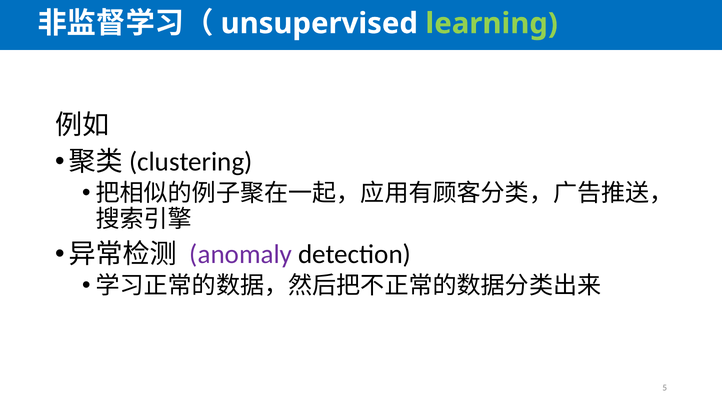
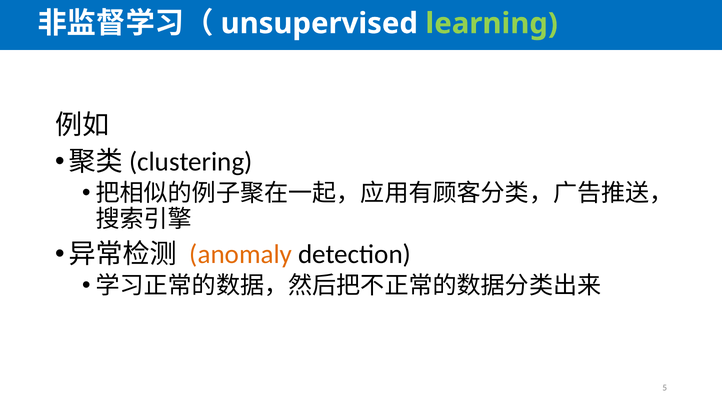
anomaly colour: purple -> orange (241, 255)
